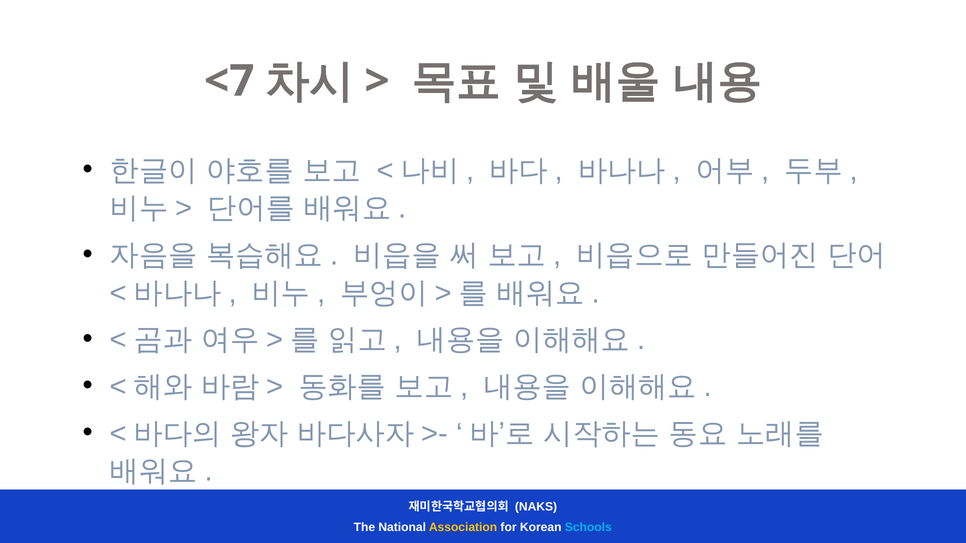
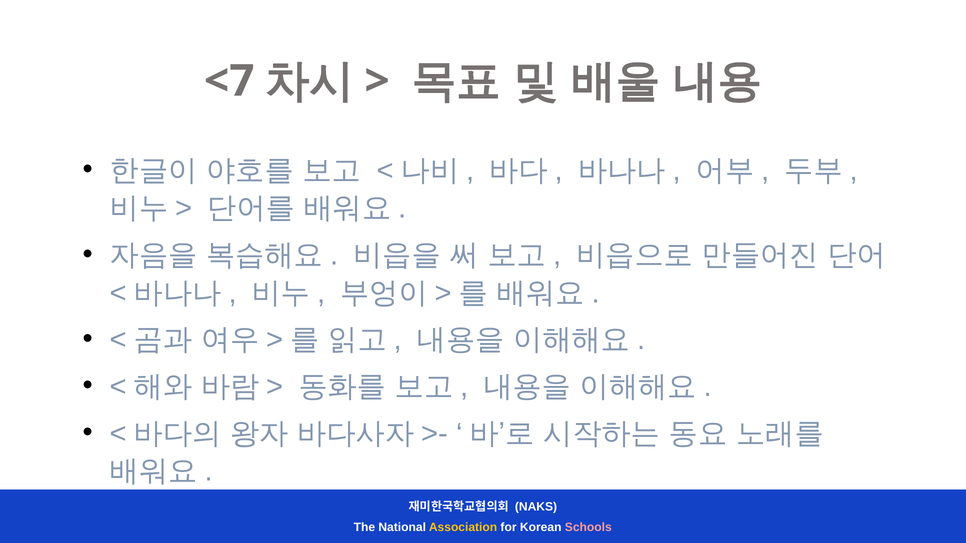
Schools colour: light blue -> pink (588, 528)
